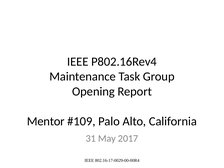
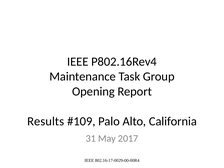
Mentor: Mentor -> Results (46, 121)
